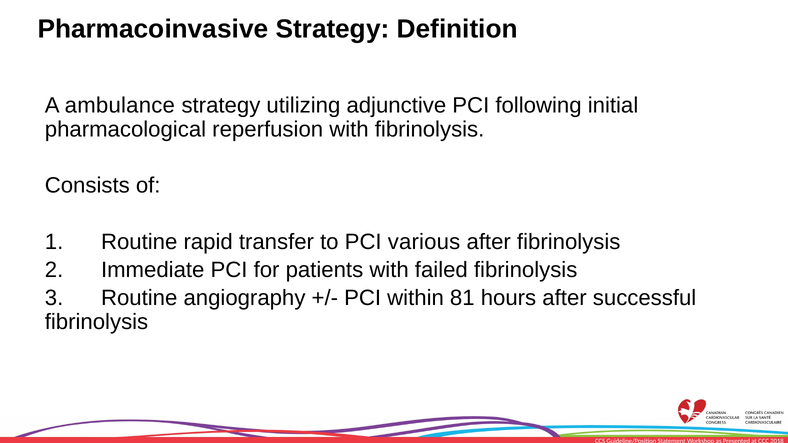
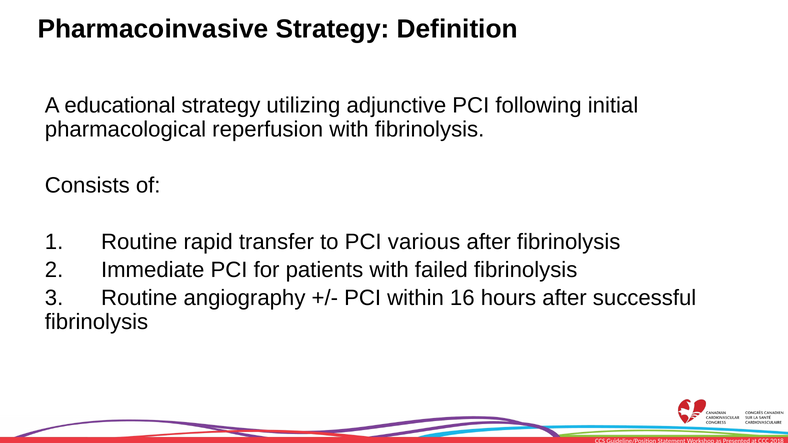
ambulance: ambulance -> educational (120, 106)
81: 81 -> 16 (462, 298)
